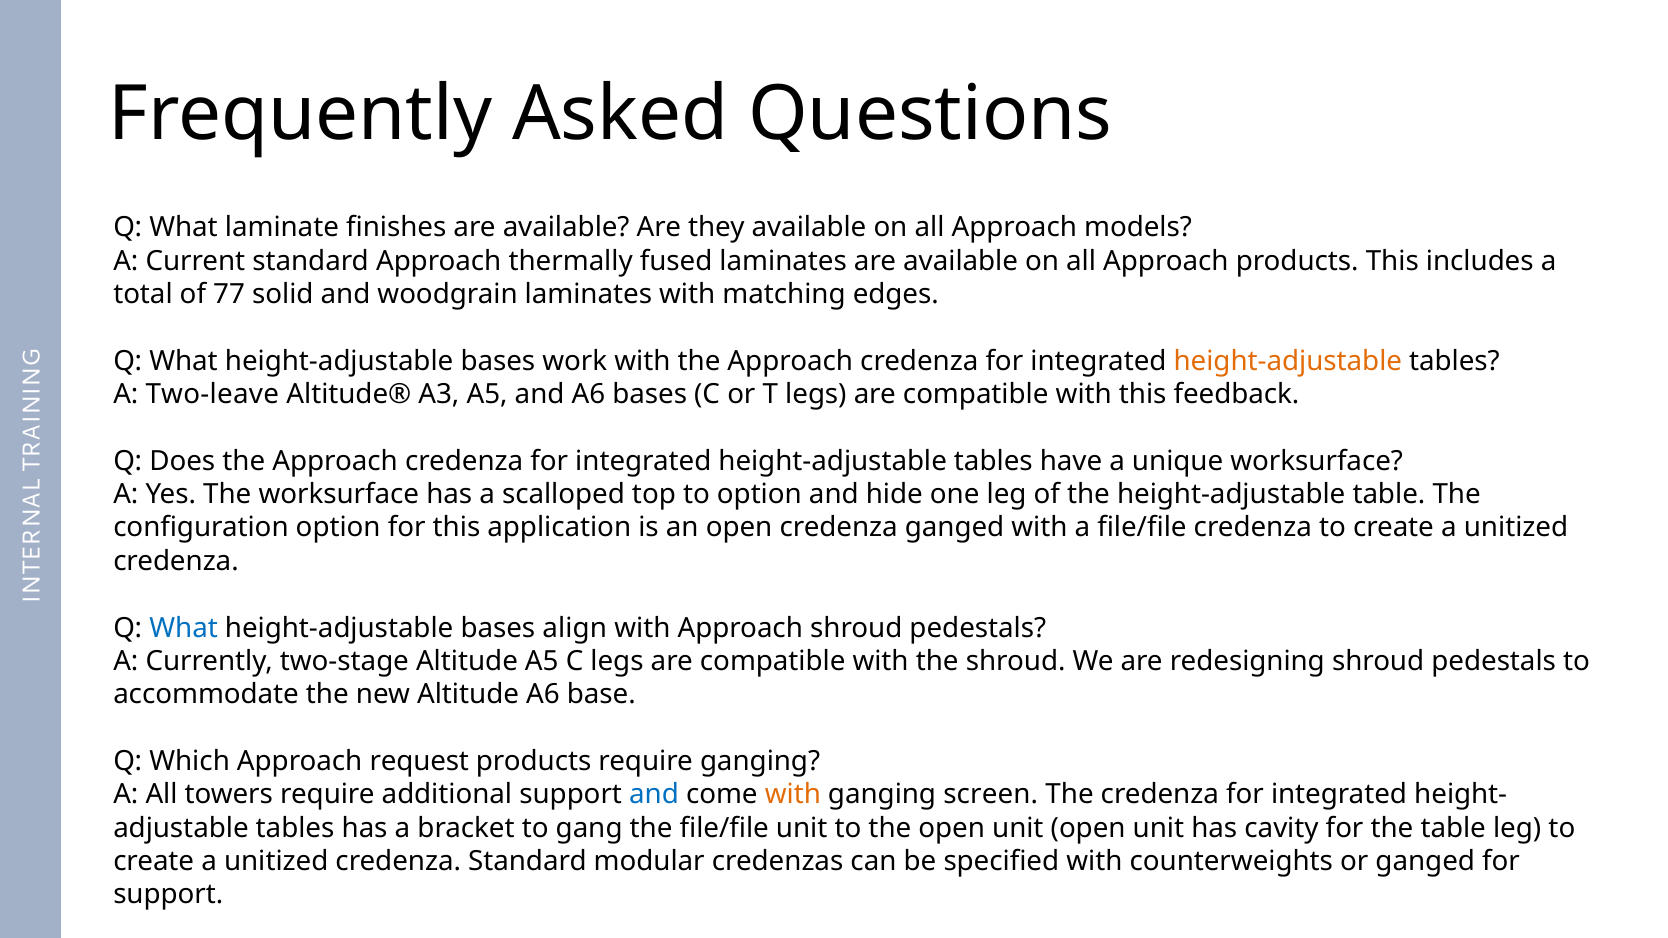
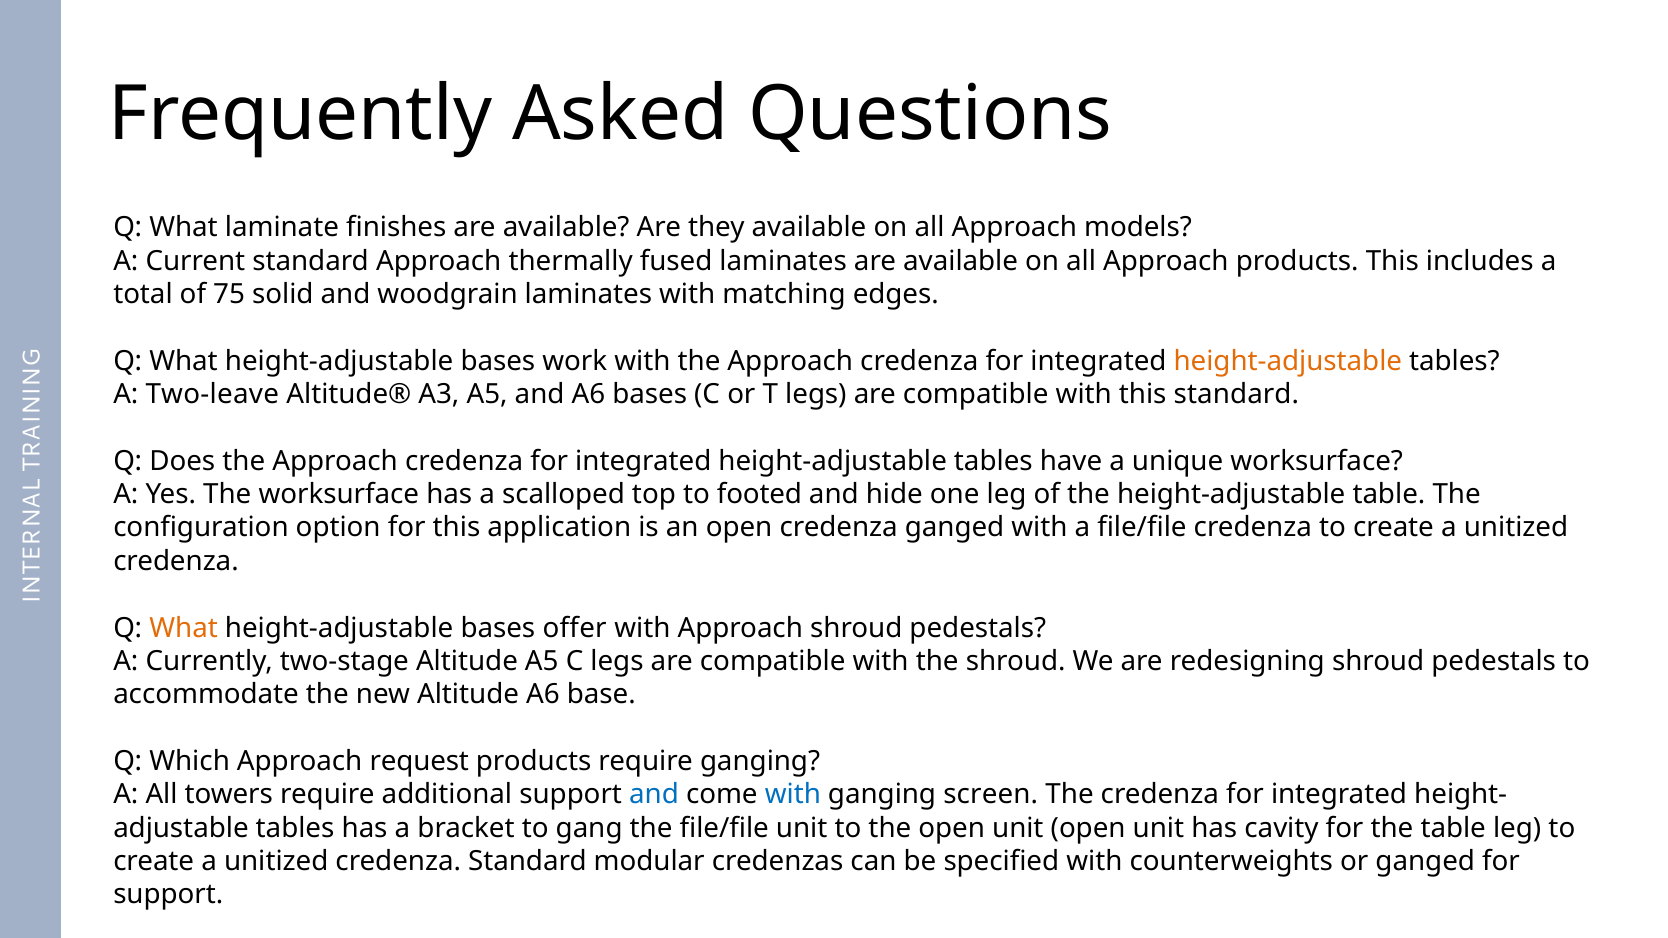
77: 77 -> 75 (229, 295)
this feedback: feedback -> standard (1236, 395)
to option: option -> footed (759, 495)
What colour: blue -> orange (184, 628)
align: align -> offer (575, 628)
with colour: orange -> blue (793, 795)
